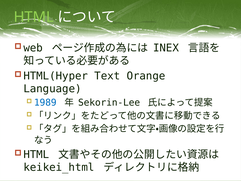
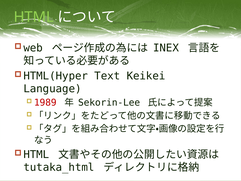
Orange: Orange -> Keikei (146, 76)
1989 colour: blue -> red (45, 102)
keikei_html: keikei_html -> tutaka_html (59, 167)
